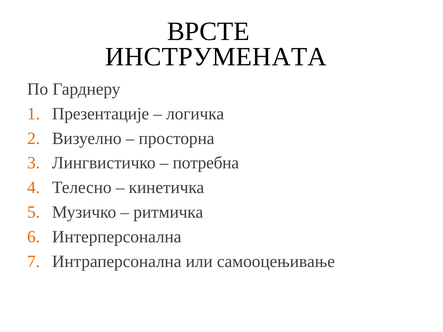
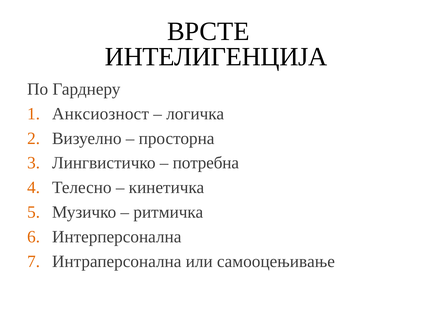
ИНСТРУМЕНАТА: ИНСТРУМЕНАТА -> ИНТЕЛИГЕНЦИЈА (216, 57)
Презентације: Презентације -> Анксиозност (100, 114)
